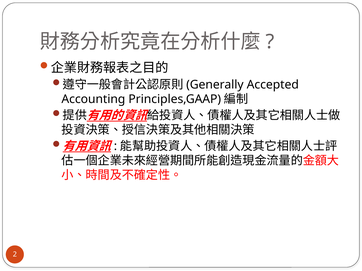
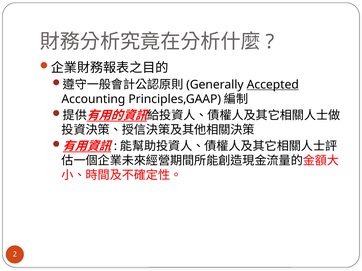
Accepted underline: none -> present (273, 85)
